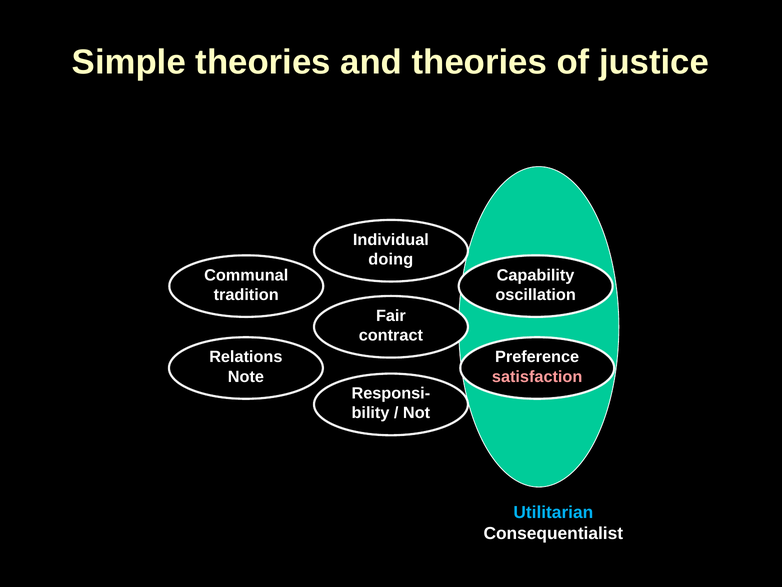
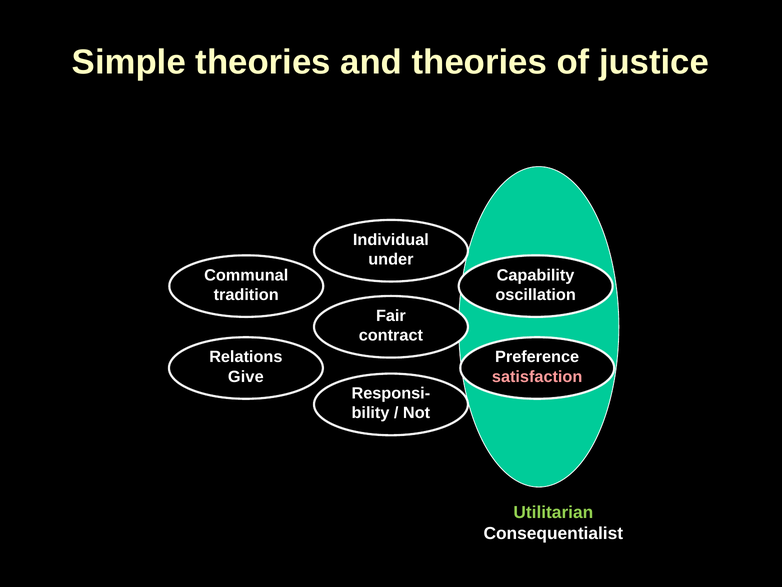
doing: doing -> under (391, 259)
Note: Note -> Give (246, 376)
Utilitarian colour: light blue -> light green (553, 512)
